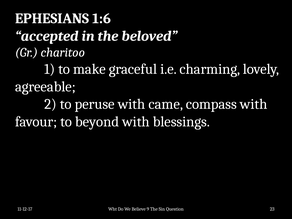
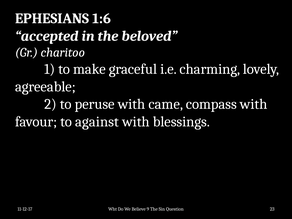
beyond: beyond -> against (97, 122)
